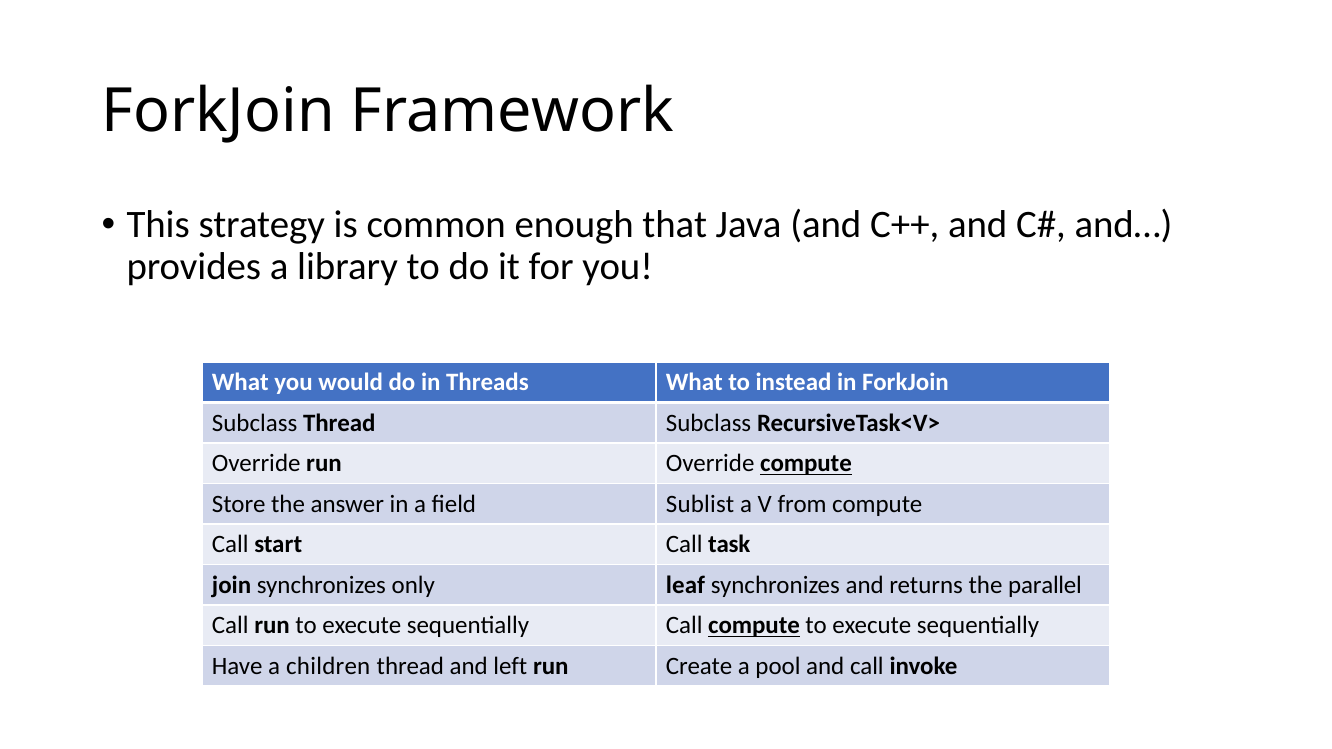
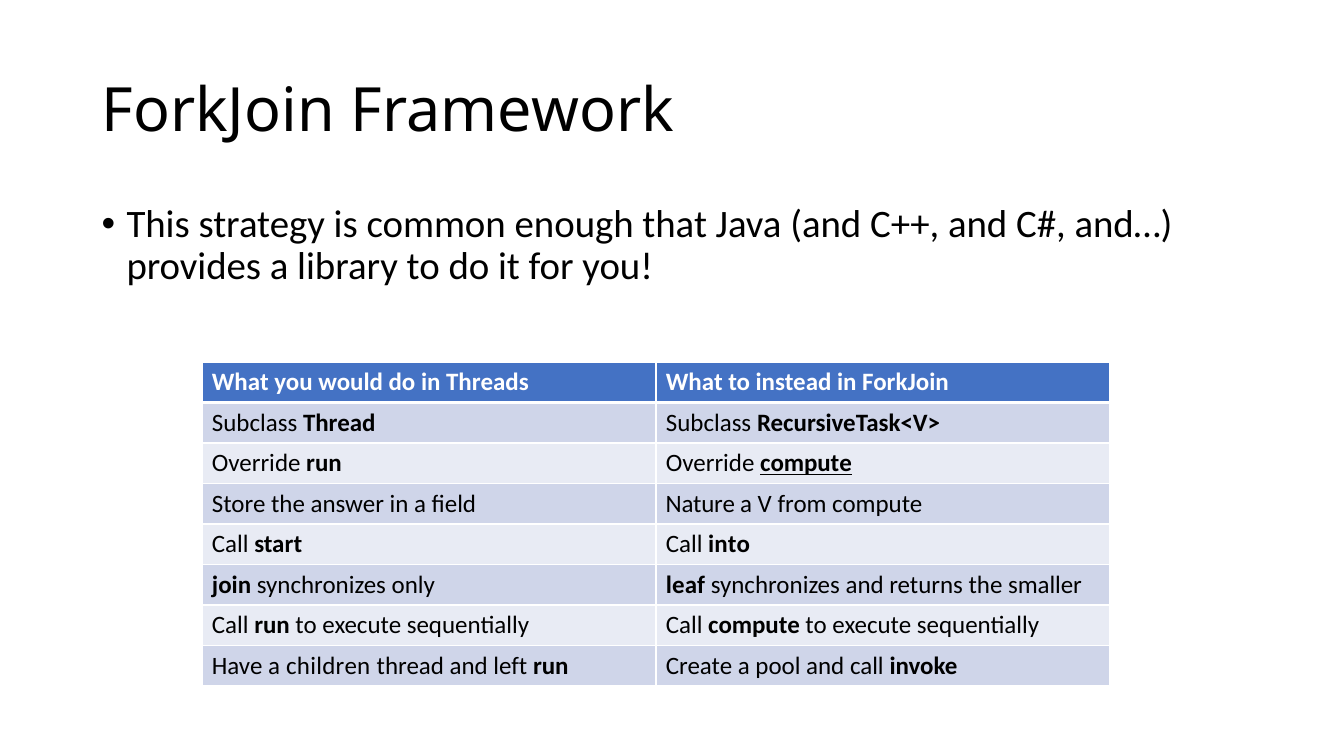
Sublist: Sublist -> Nature (700, 504)
task: task -> into (729, 545)
parallel: parallel -> smaller (1045, 585)
compute underline: present -> none (754, 626)
